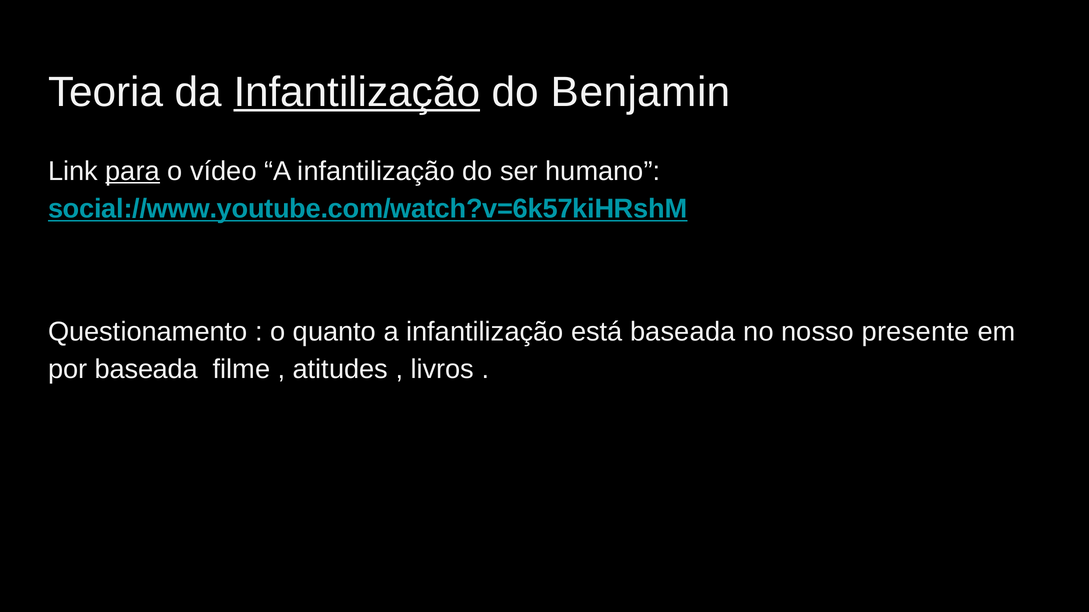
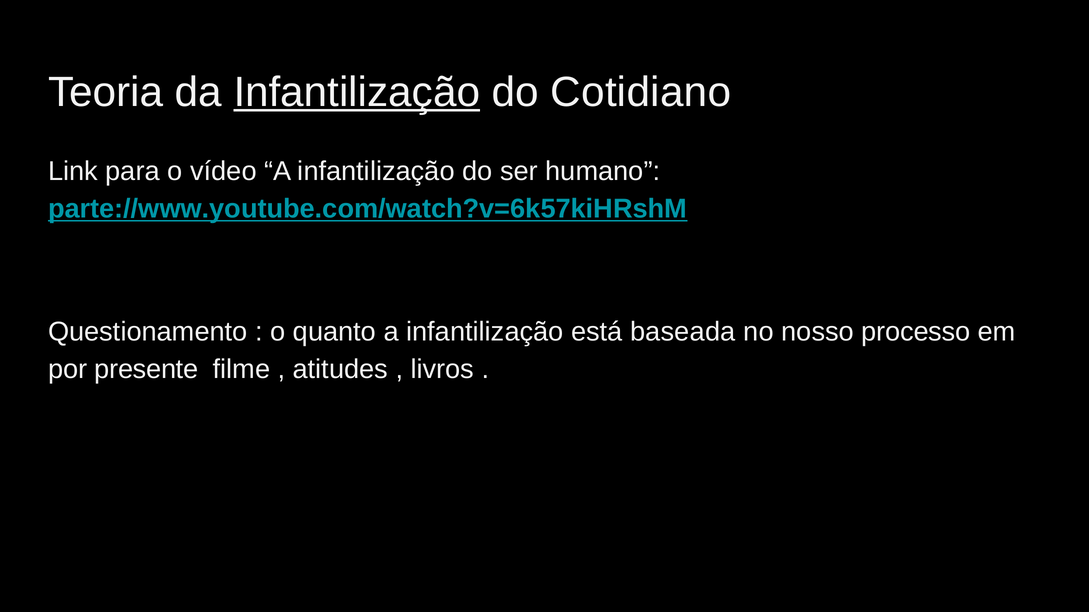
Benjamin: Benjamin -> Cotidiano (641, 92)
para underline: present -> none (133, 171)
social://www.youtube.com/watch?v=6k57kiHRshM: social://www.youtube.com/watch?v=6k57kiHRshM -> parte://www.youtube.com/watch?v=6k57kiHRshM (368, 209)
presente: presente -> processo (916, 332)
por baseada: baseada -> presente (146, 370)
